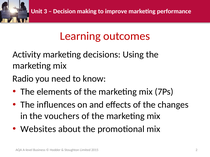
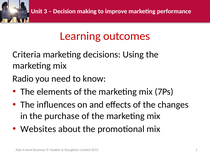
Activity: Activity -> Criteria (27, 55)
vouchers: vouchers -> purchase (62, 116)
